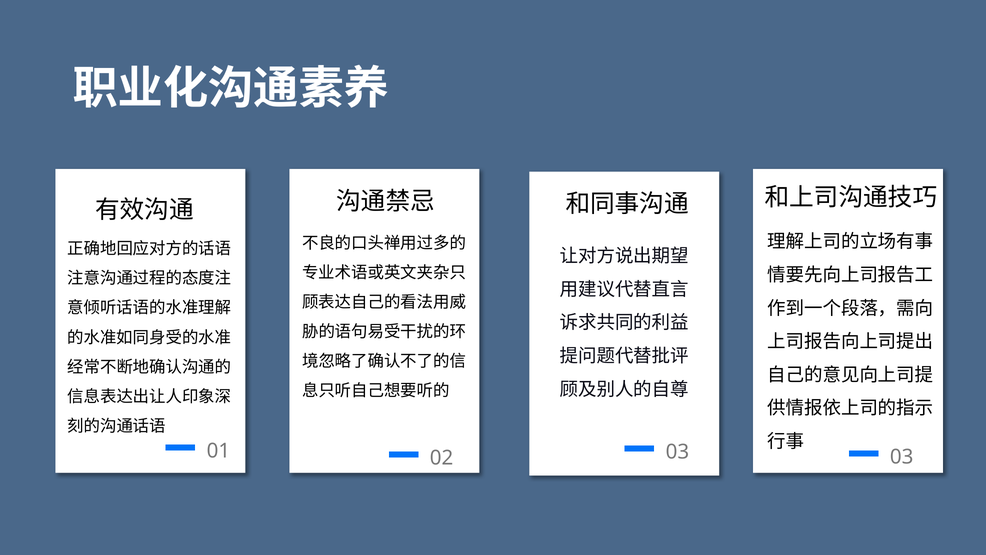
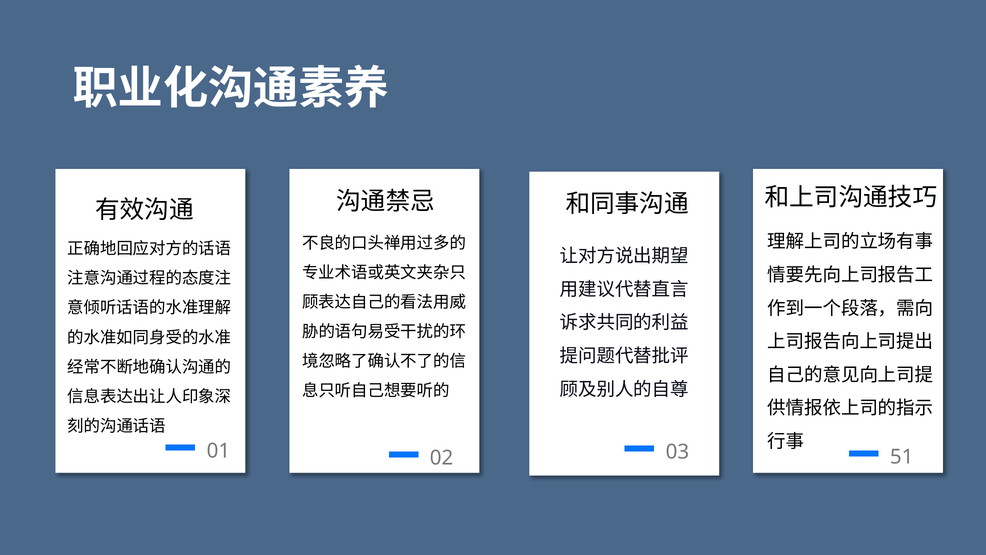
03 03: 03 -> 51 (902, 457)
